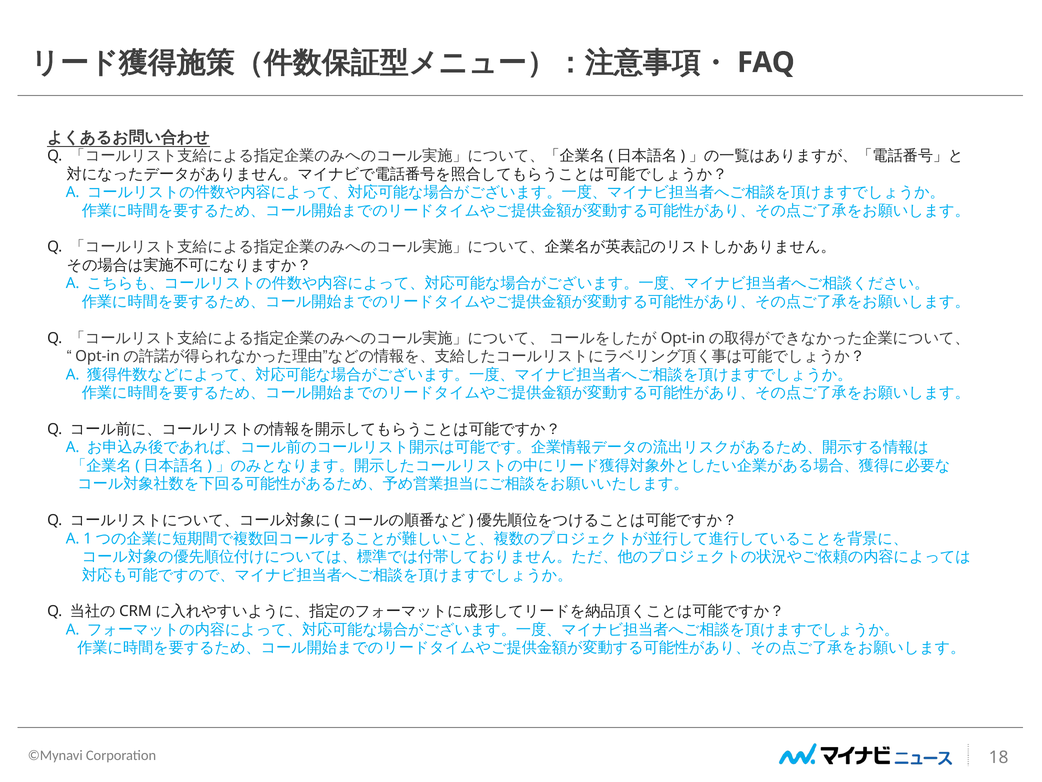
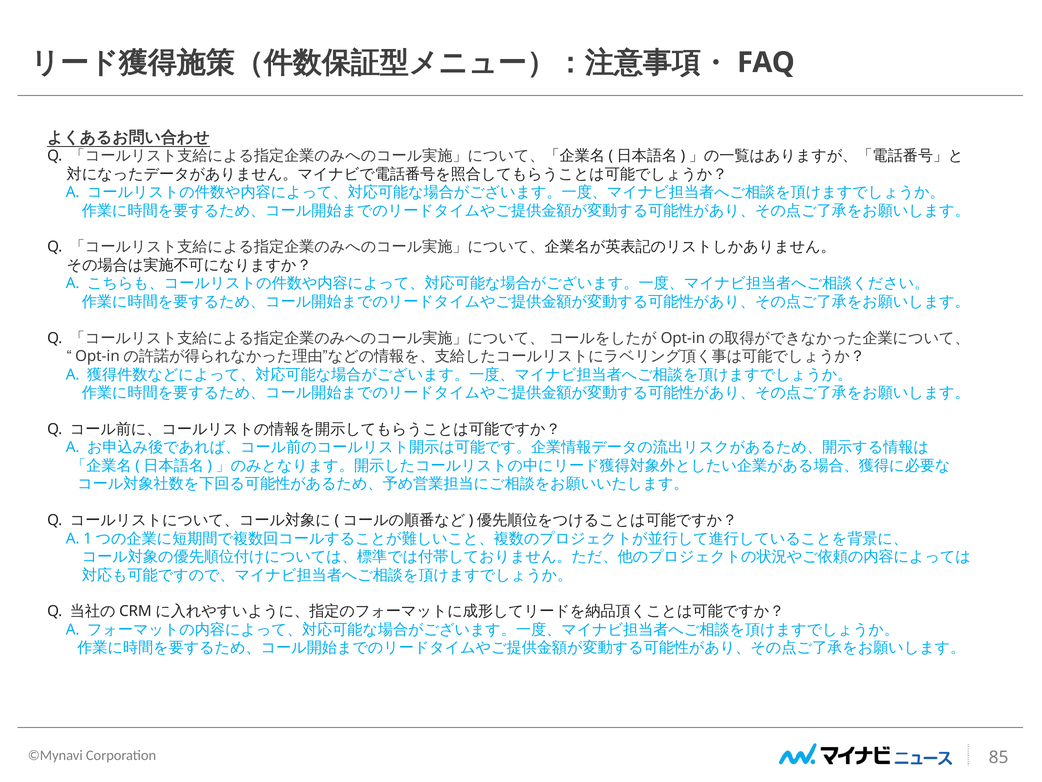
18: 18 -> 85 (999, 757)
